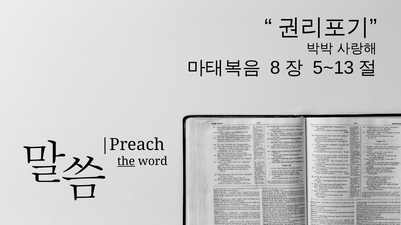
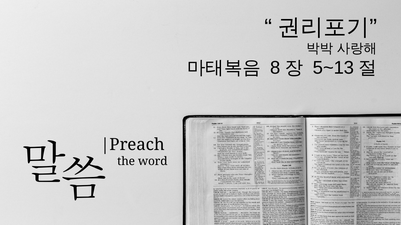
the underline: present -> none (126, 162)
